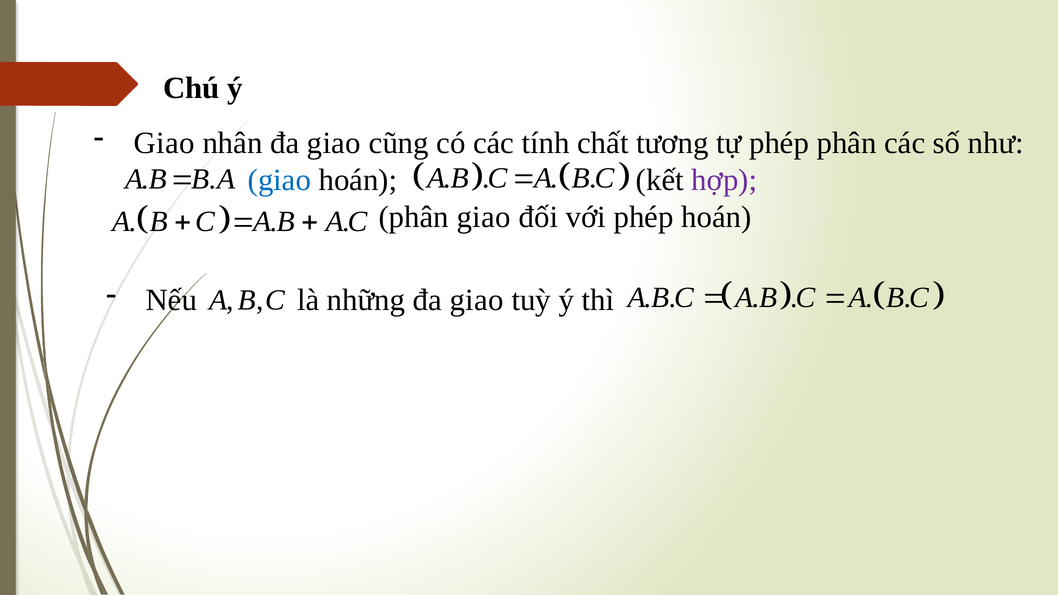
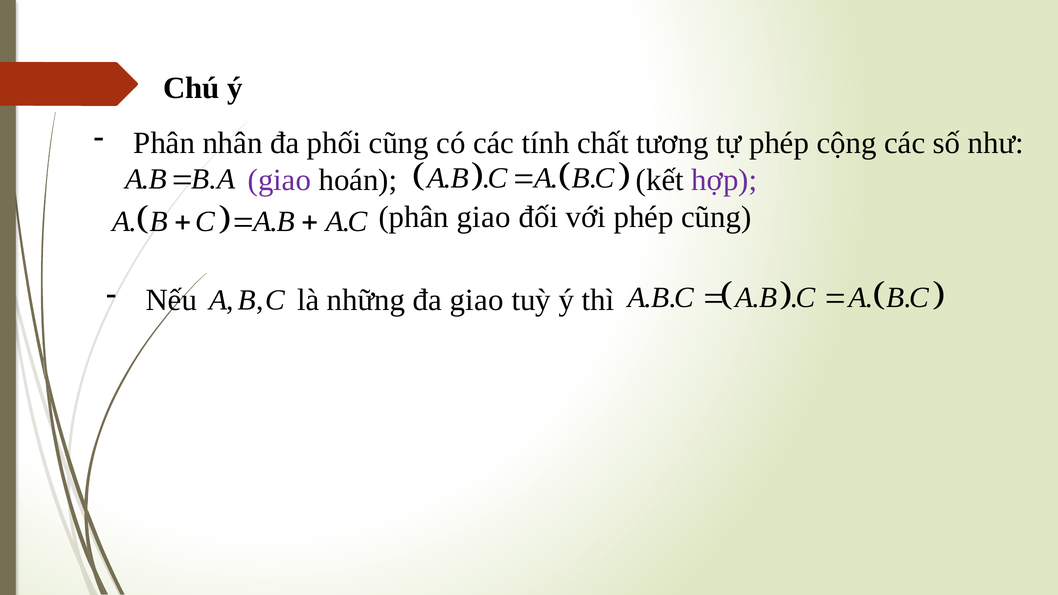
Giao: Giao -> Phân (164, 143)
nhân đa giao: giao -> phối (334, 143)
phép phân: phân -> cộng (847, 143)
giao colour: blue -> purple (279, 180)
phép hoán: hoán -> cũng (716, 217)
